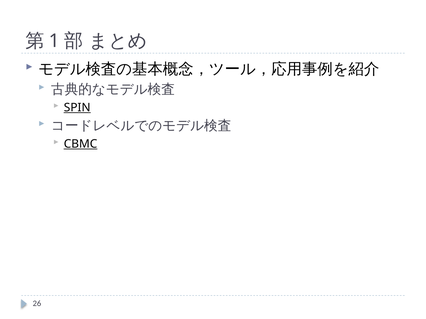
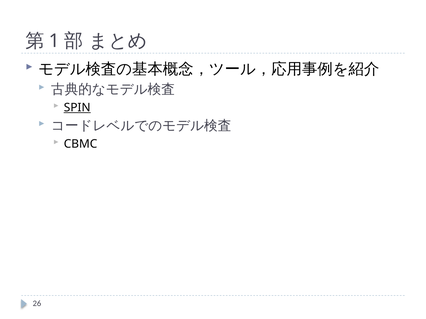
CBMC underline: present -> none (81, 144)
